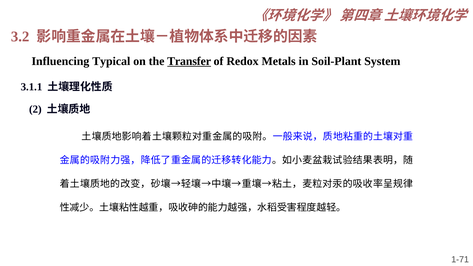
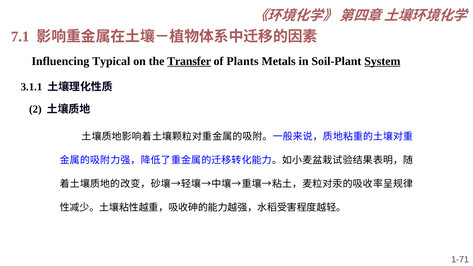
3.2: 3.2 -> 7.1 (20, 37)
Redox: Redox -> Plants (242, 61)
System underline: none -> present (382, 61)
